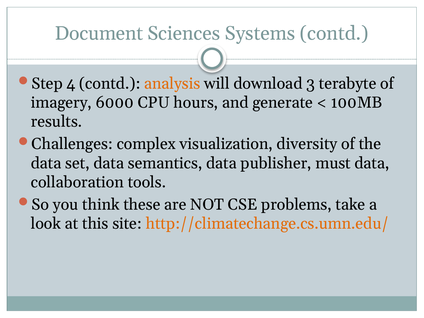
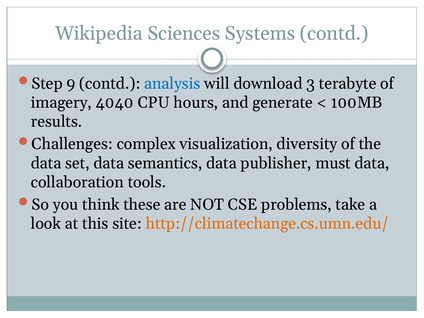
Document: Document -> Wikipedia (99, 33)
4: 4 -> 9 (71, 84)
analysis colour: orange -> blue (172, 84)
6000: 6000 -> 4040 (115, 103)
